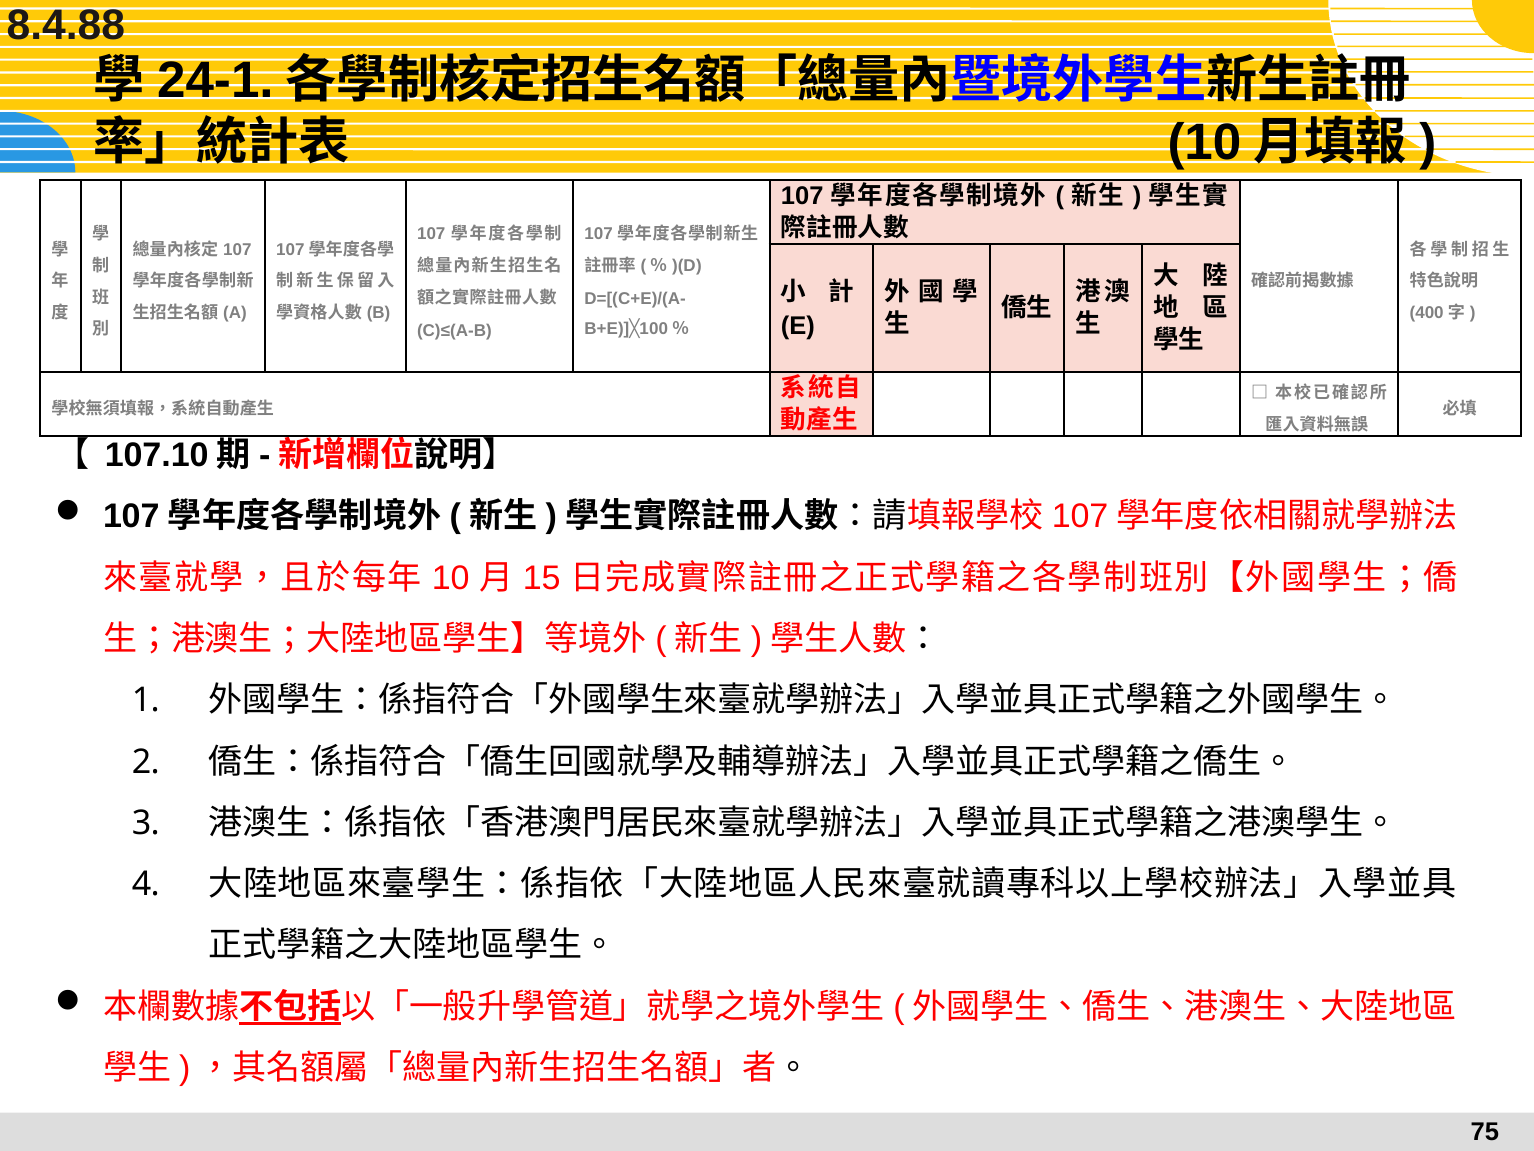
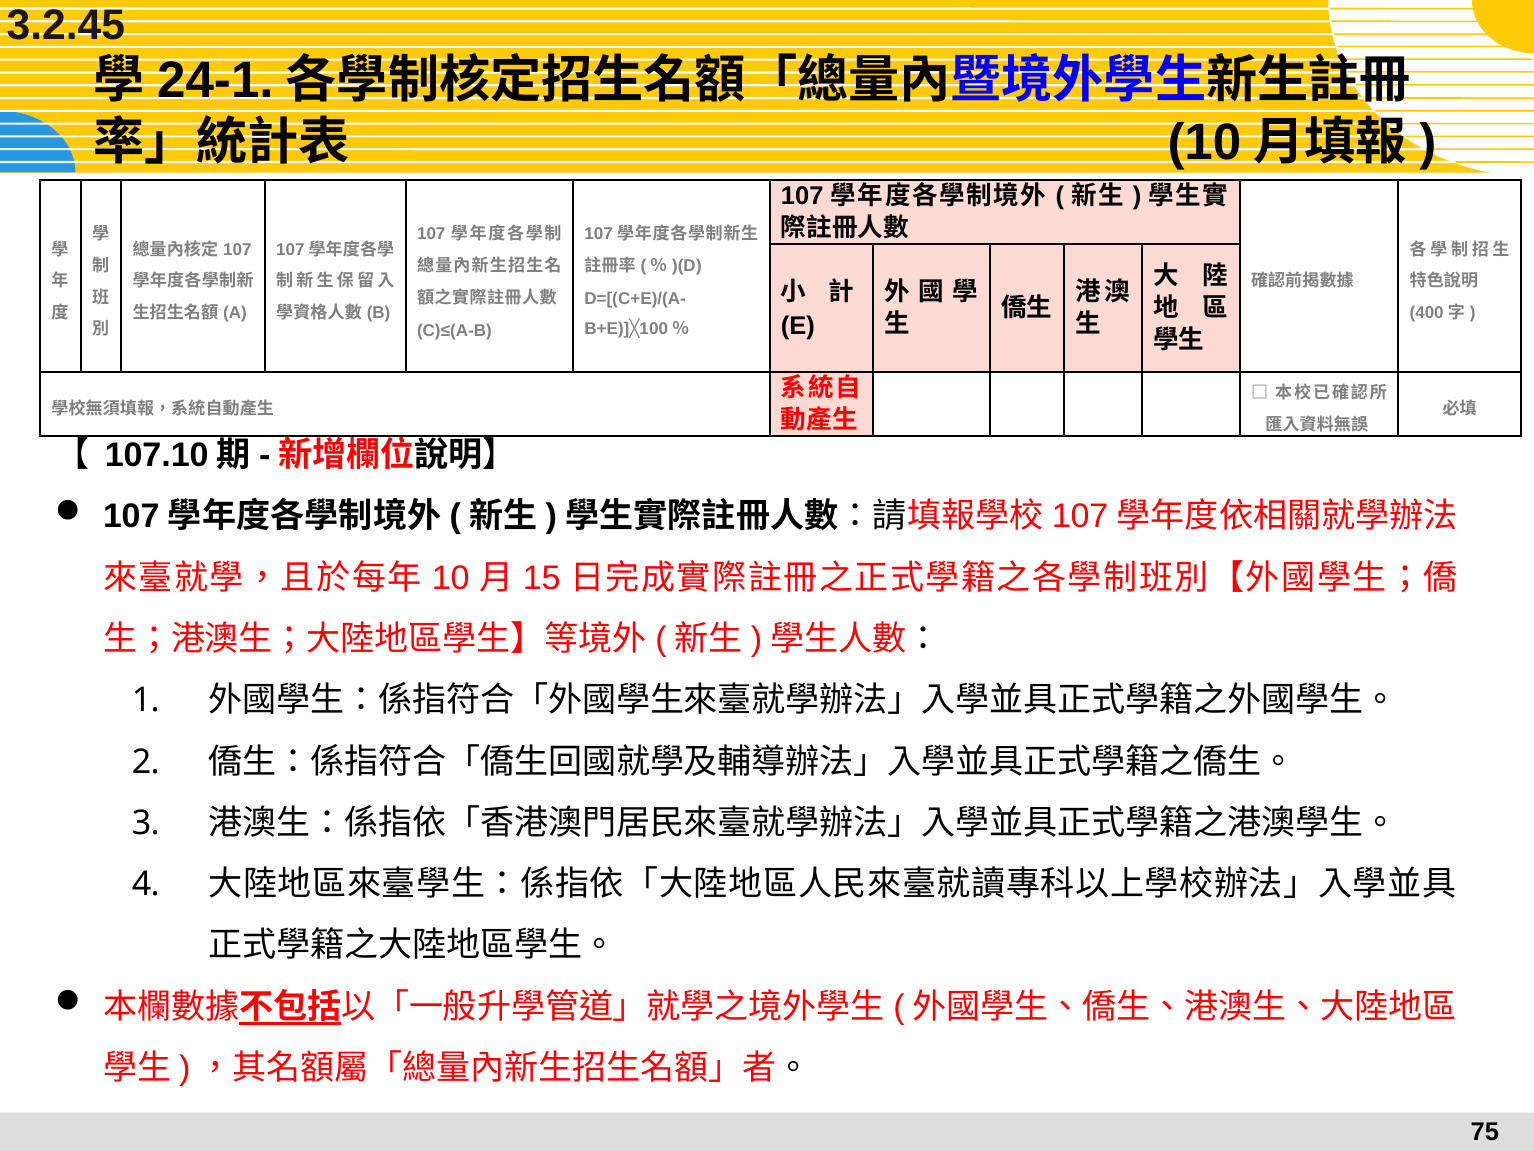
8.4.88: 8.4.88 -> 3.2.45 (66, 26)
